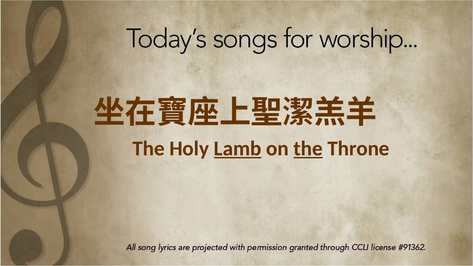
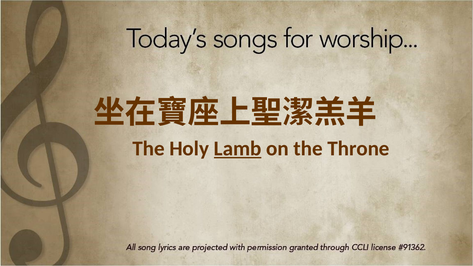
the underline: present -> none (308, 149)
